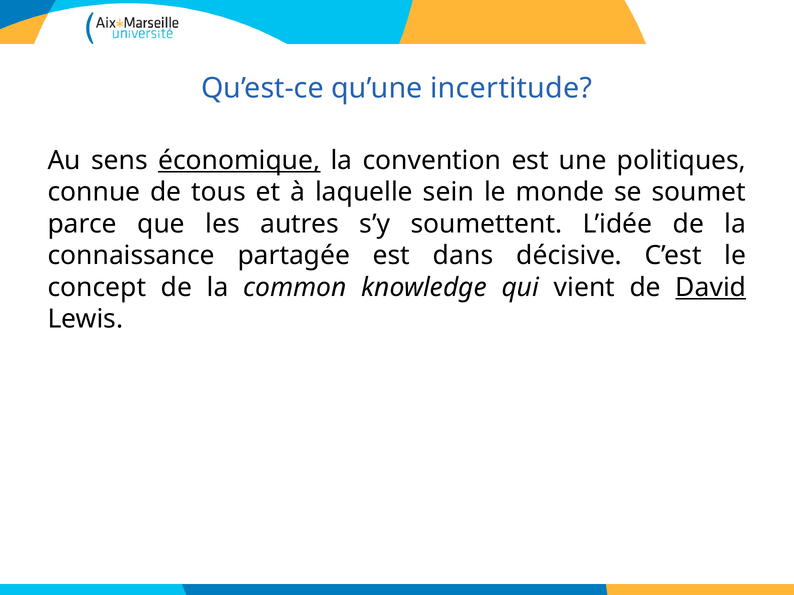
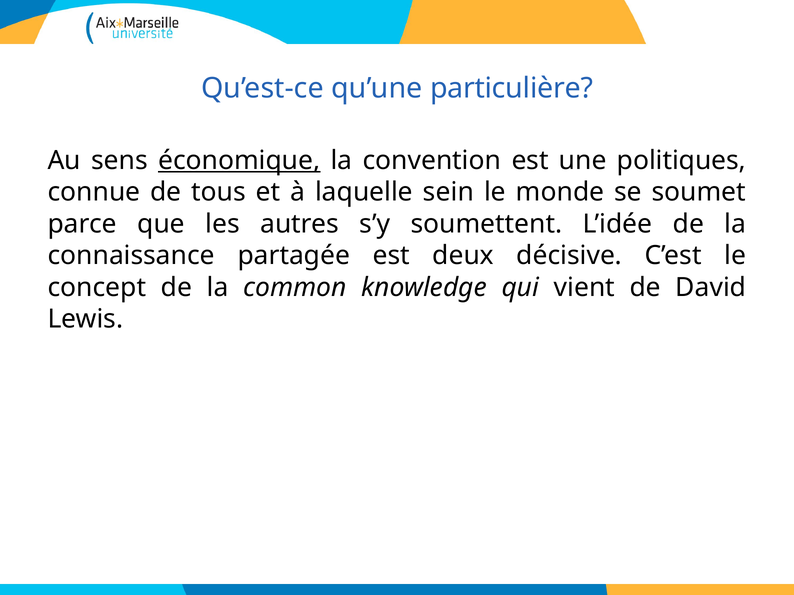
incertitude: incertitude -> particulière (512, 88)
dans: dans -> deux (463, 256)
David underline: present -> none (711, 288)
